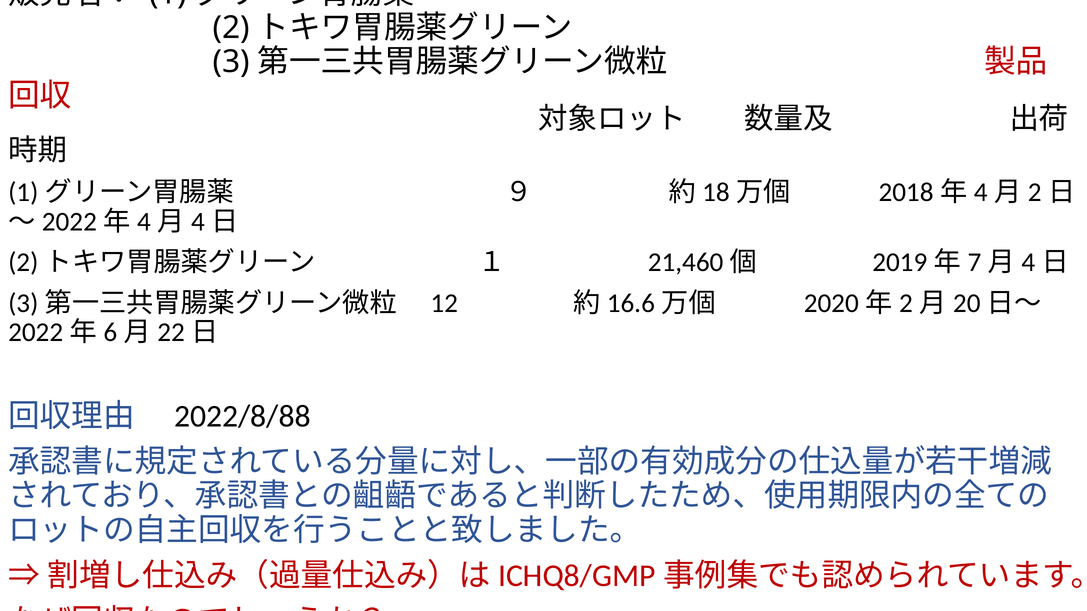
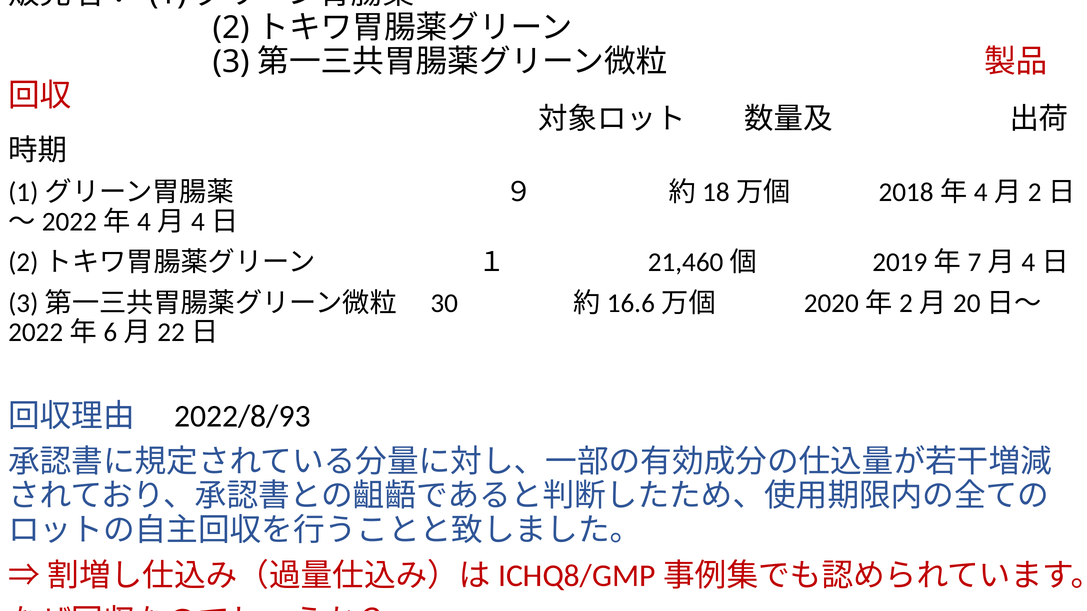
12: 12 -> 30 (444, 303)
2022/8/88: 2022/8/88 -> 2022/8/93 (242, 416)
